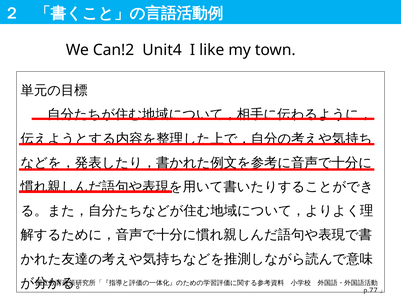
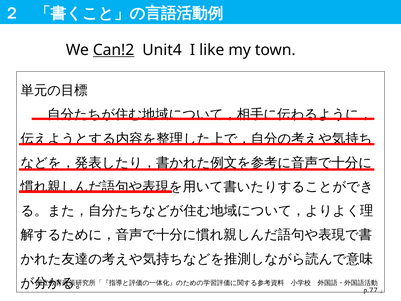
Can!2 underline: none -> present (114, 50)
